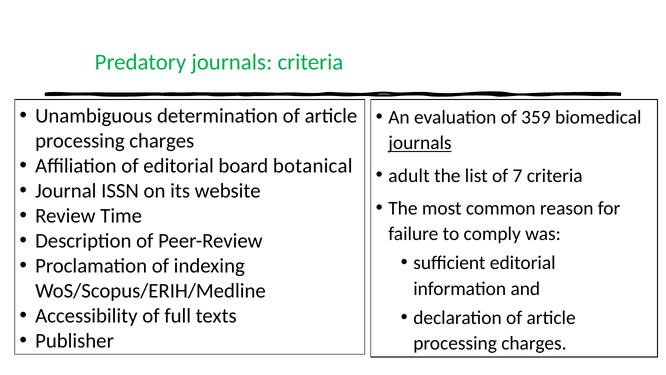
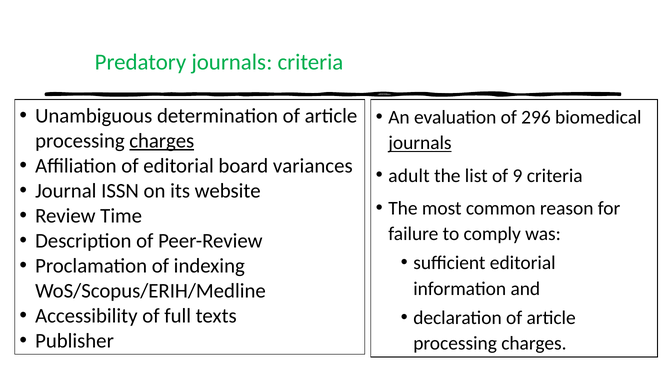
359: 359 -> 296 (536, 117)
charges underline: none -> present (162, 141)
botanical: botanical -> variances (313, 166)
7: 7 -> 9 (518, 175)
